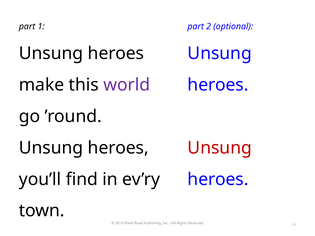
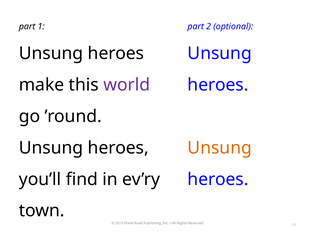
Unsung colour: red -> orange (220, 148)
